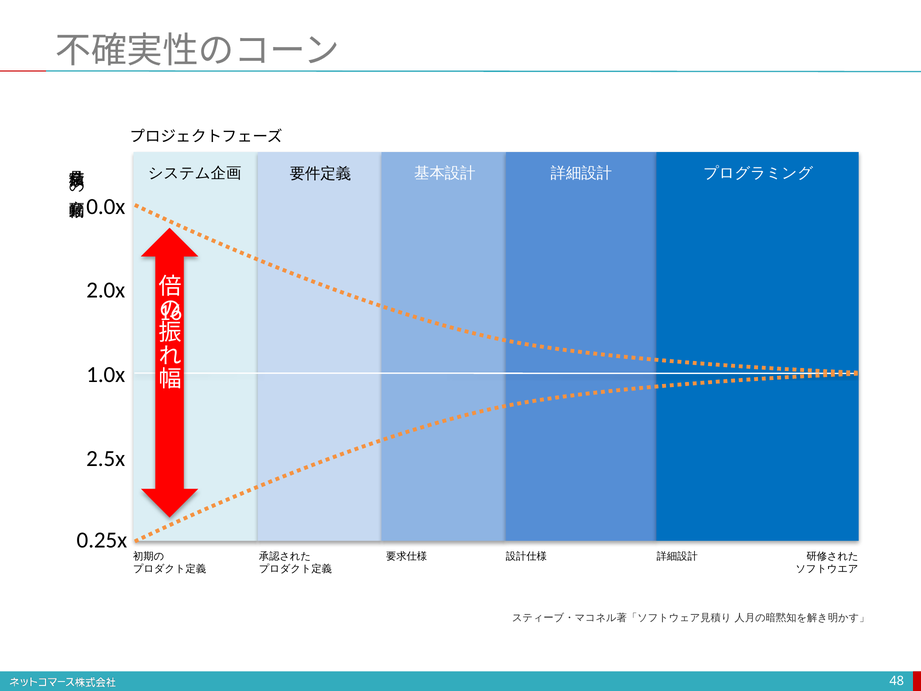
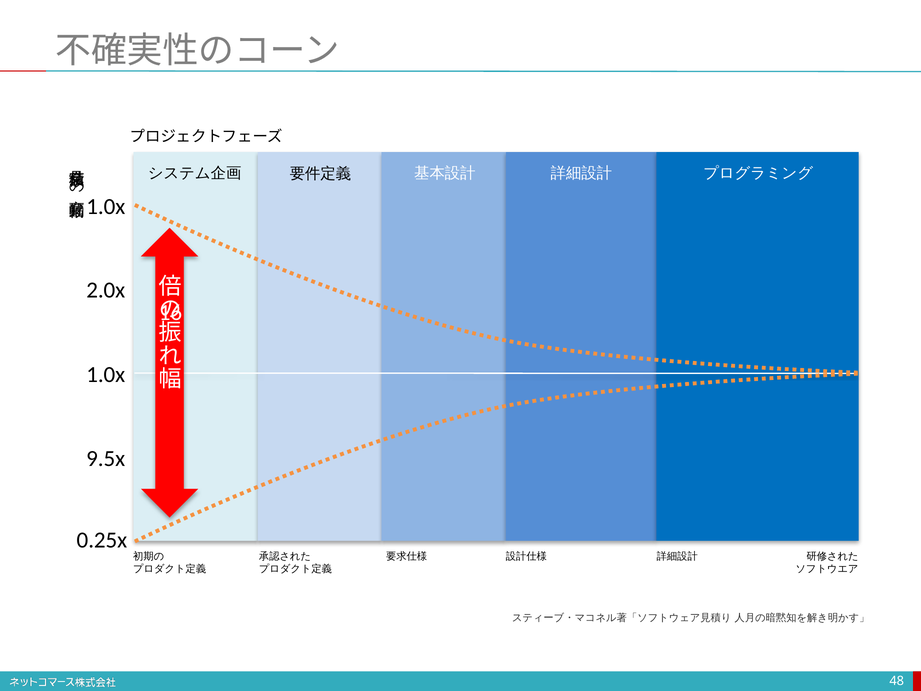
0.0x: 0.0x -> 1.0x (106, 207)
2.5x: 2.5x -> 9.5x (106, 458)
